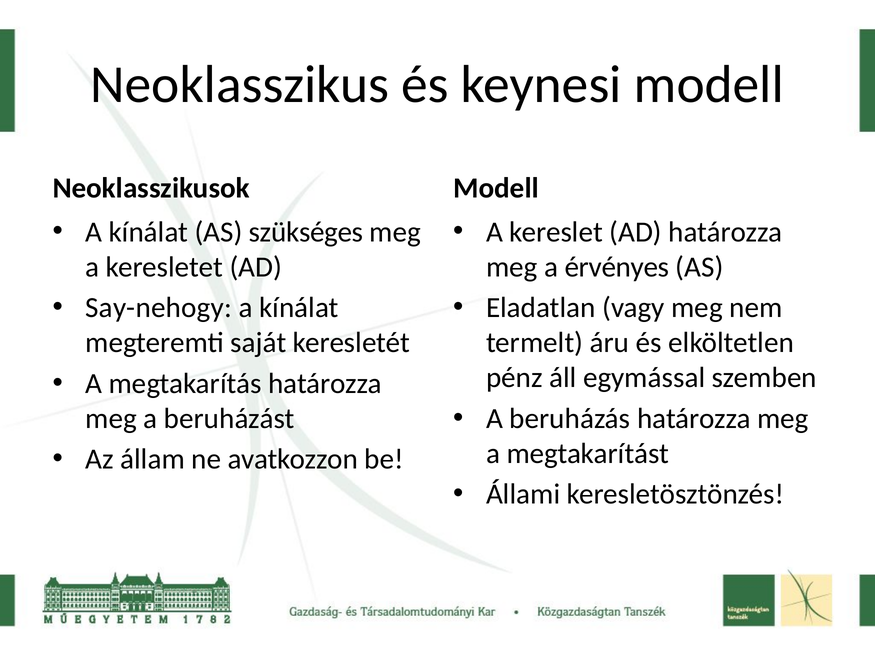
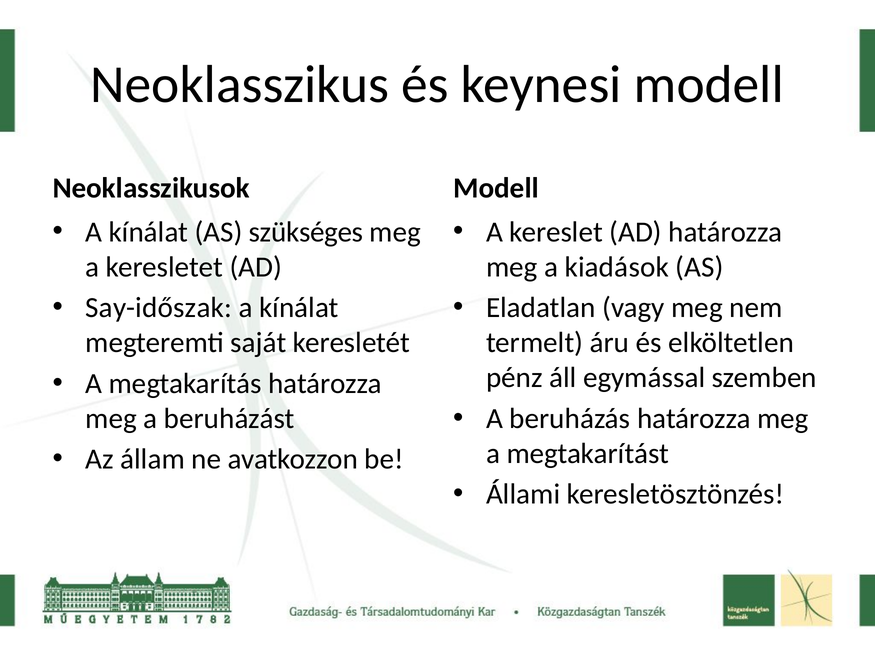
érvényes: érvényes -> kiadások (617, 267)
Say-nehogy: Say-nehogy -> Say-időszak (159, 308)
